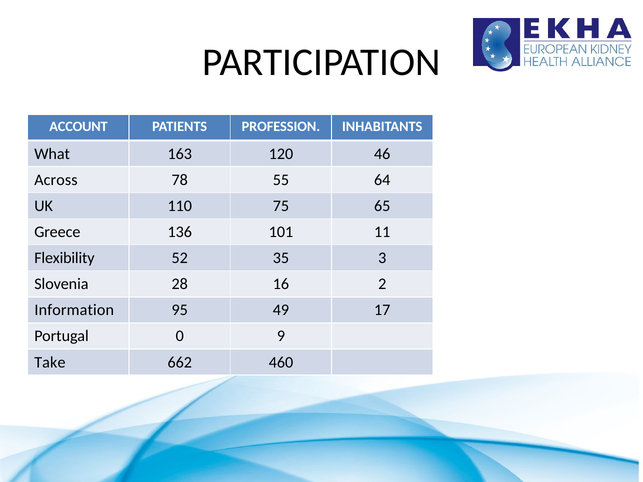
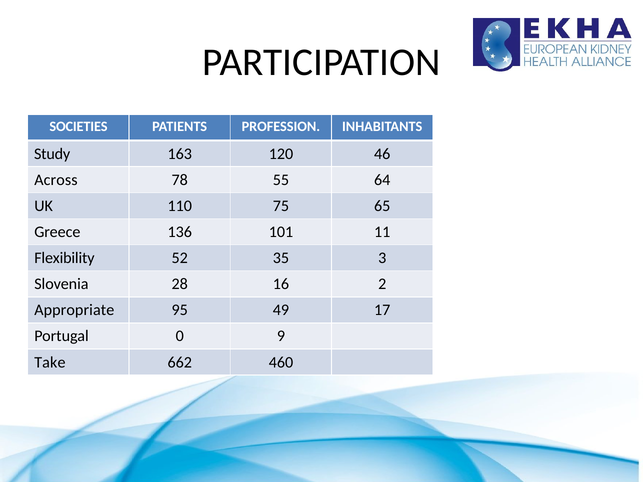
ACCOUNT: ACCOUNT -> SOCIETIES (79, 127)
What: What -> Study (52, 154)
Information: Information -> Appropriate (74, 310)
